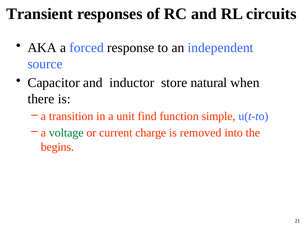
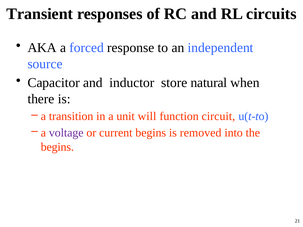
find: find -> will (147, 116)
simple: simple -> circuit (218, 116)
voltage colour: green -> purple (66, 133)
current charge: charge -> begins (151, 133)
